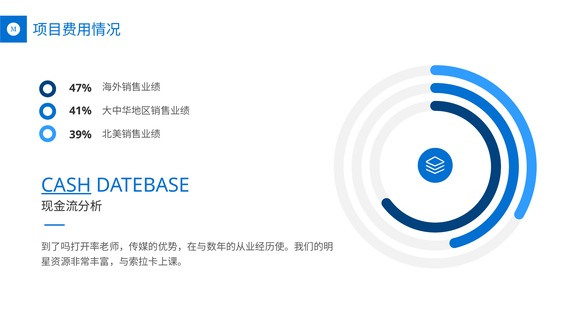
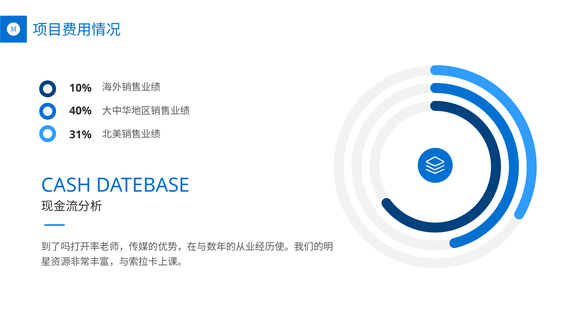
47%: 47% -> 10% (80, 88)
41%: 41% -> 40% (80, 111)
39%: 39% -> 31% (80, 135)
CASH underline: present -> none (66, 185)
